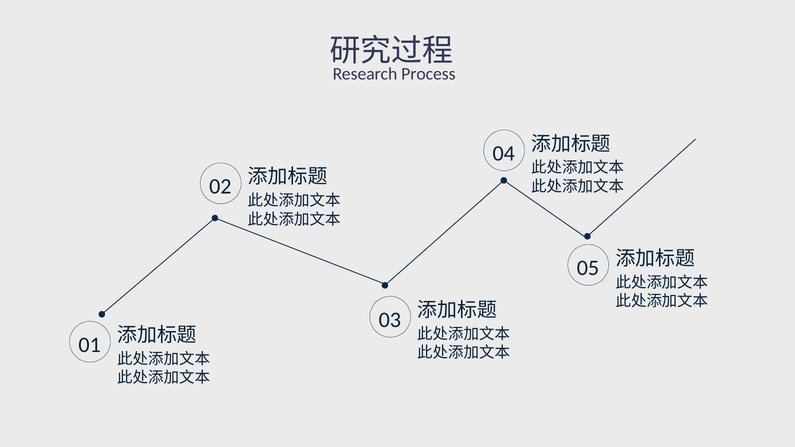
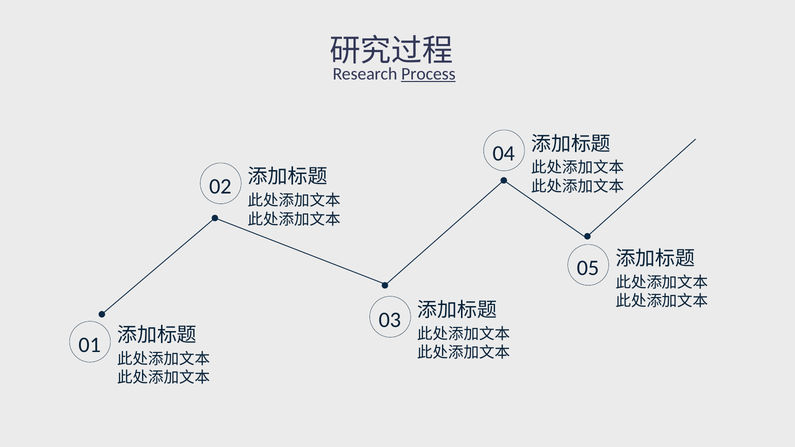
Process underline: none -> present (428, 74)
